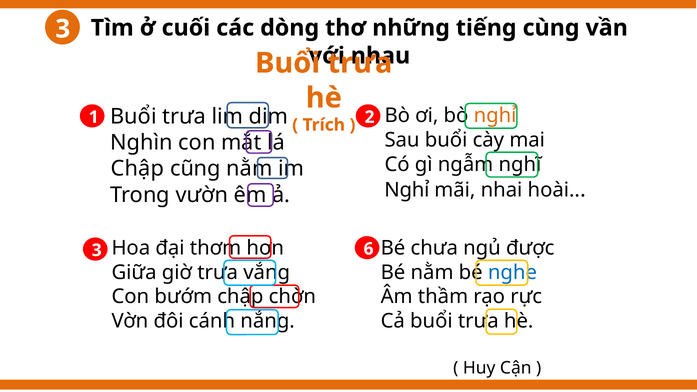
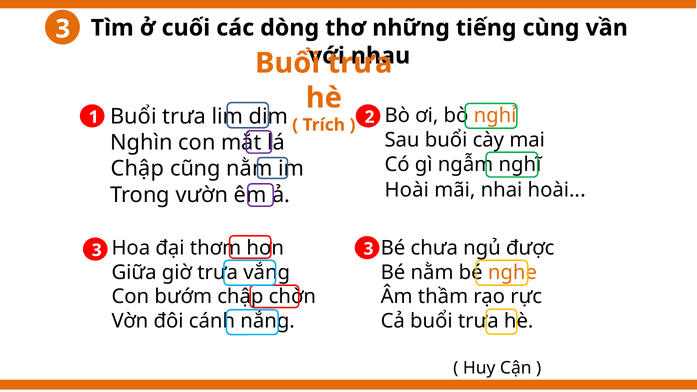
Nghỉ: Nghỉ -> Hoài (407, 190)
3 6: 6 -> 3 (369, 249)
nghe colour: blue -> orange (512, 272)
